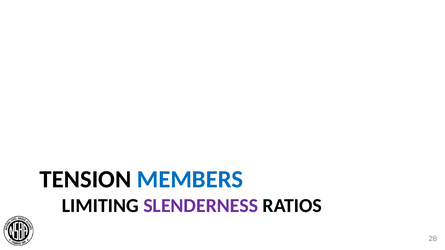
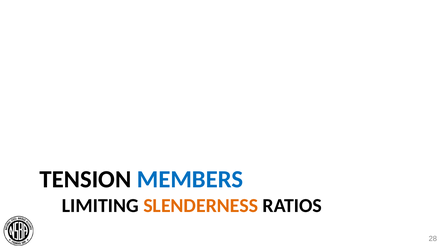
SLENDERNESS colour: purple -> orange (201, 206)
